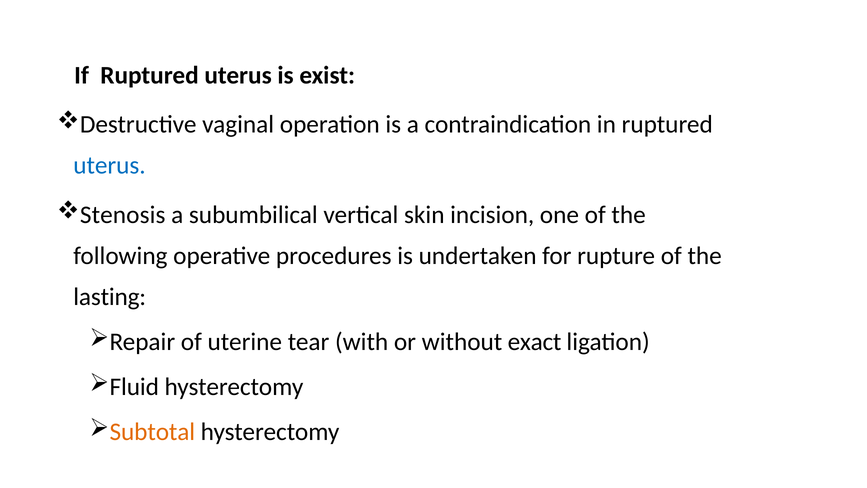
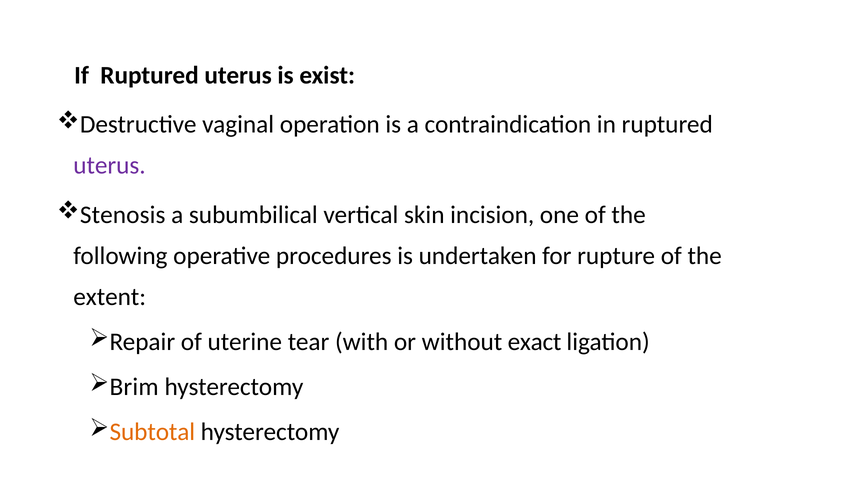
uterus colour: blue -> purple (109, 165)
lasting: lasting -> extent (110, 297)
Fluid: Fluid -> Brim (134, 387)
